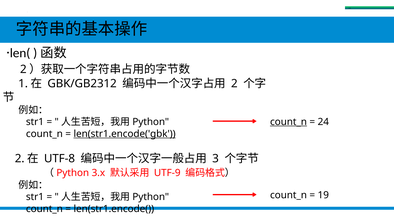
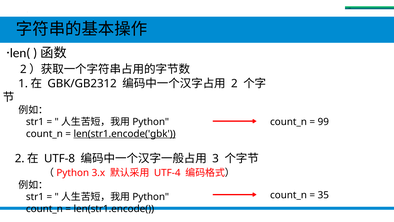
count_n underline: present -> none (289, 122)
24: 24 -> 99 (323, 122)
UTF-9: UTF-9 -> UTF-4 (167, 173)
19: 19 -> 35 (323, 195)
